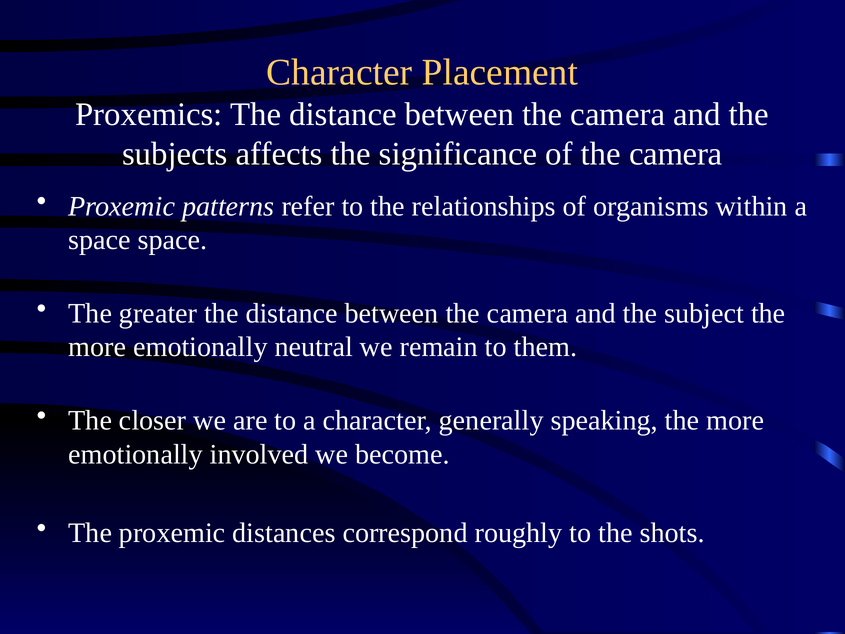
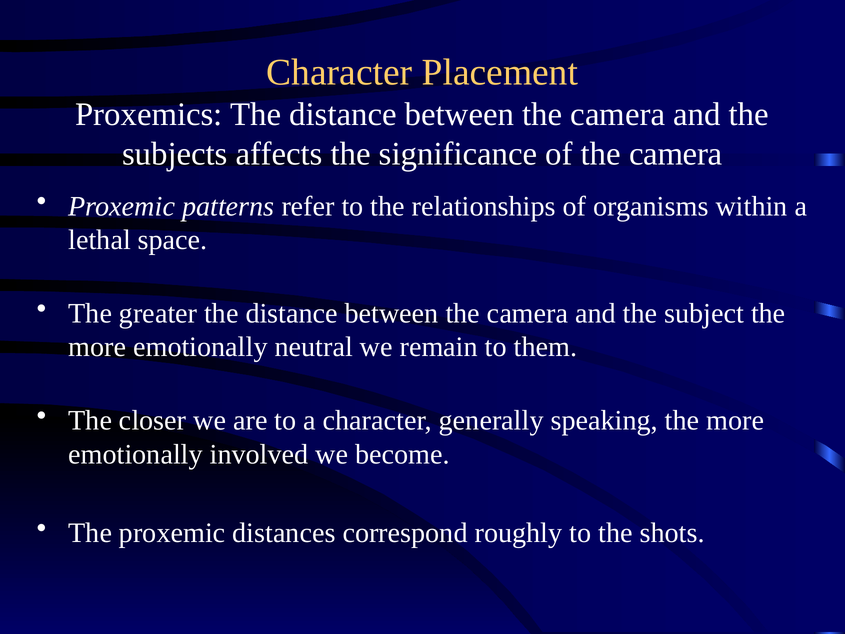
space: space -> lethal (100, 240)
